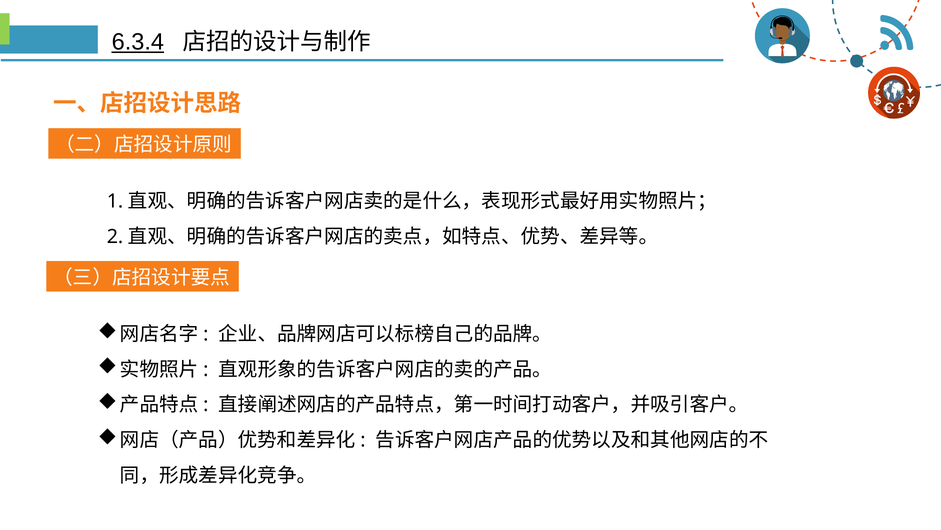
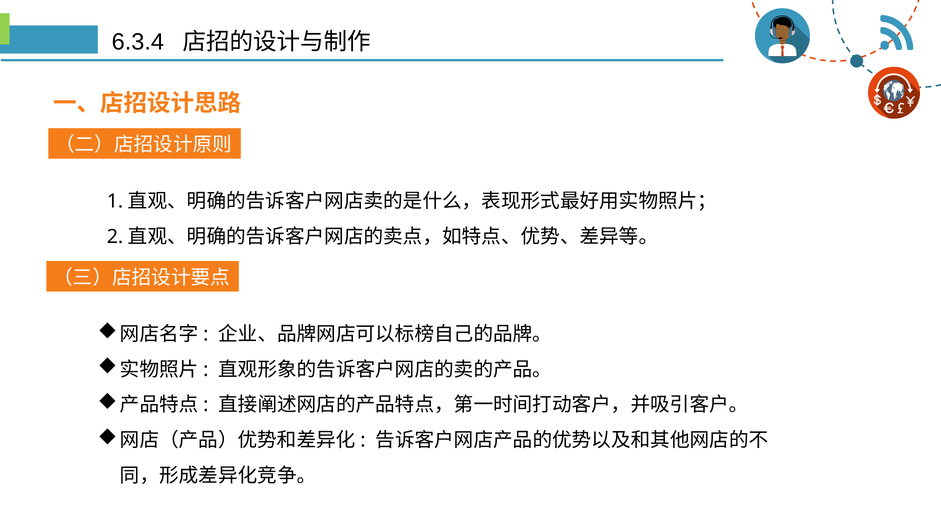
6.3.4 underline: present -> none (138, 42)
